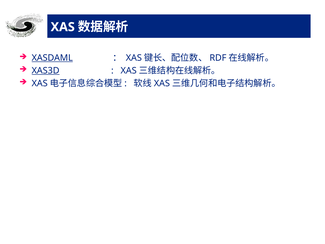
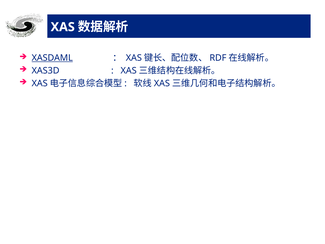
XAS3D underline: present -> none (46, 71)
